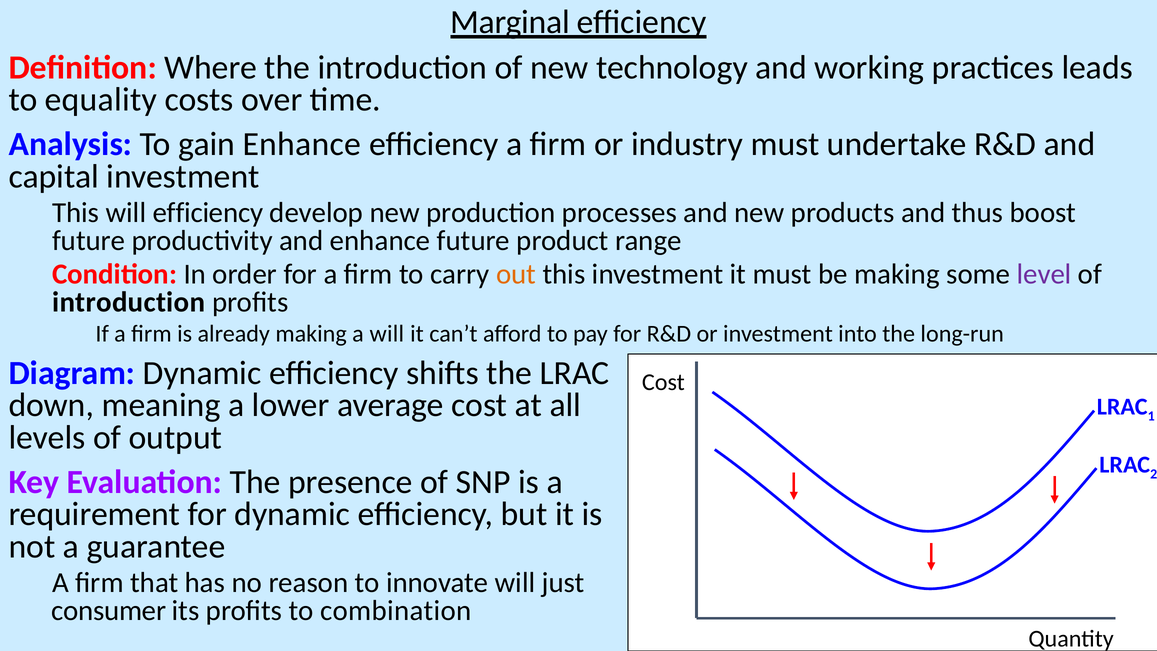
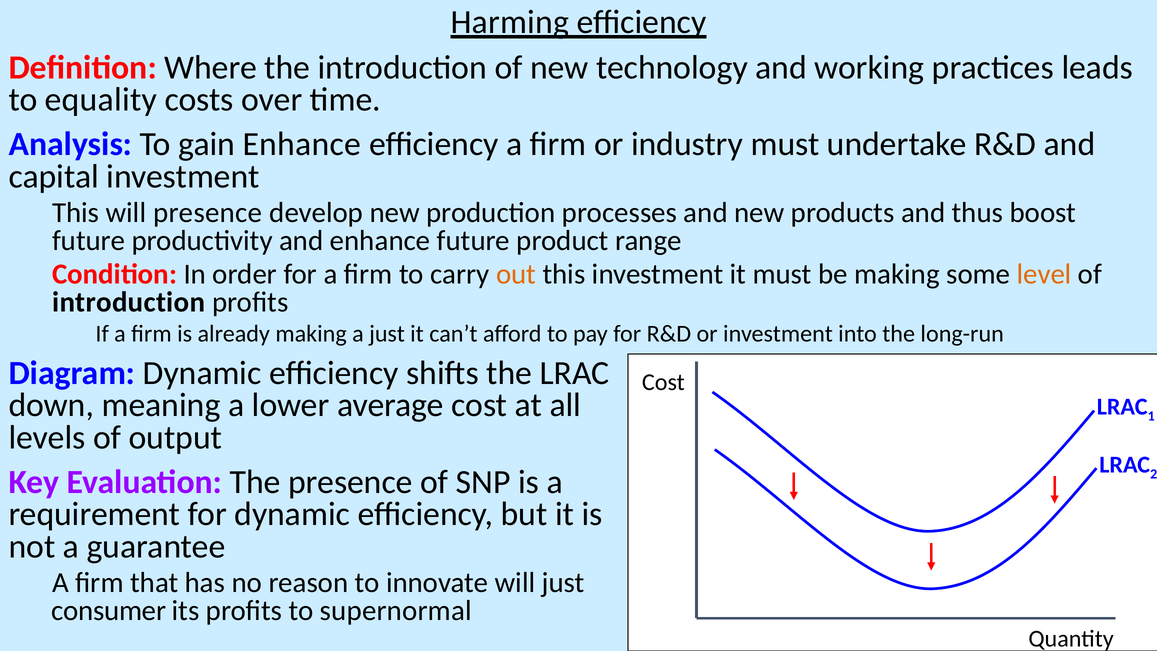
Marginal: Marginal -> Harming (510, 22)
will efficiency: efficiency -> presence (208, 213)
level colour: purple -> orange (1044, 274)
a will: will -> just (387, 334)
combination: combination -> supernormal (396, 611)
